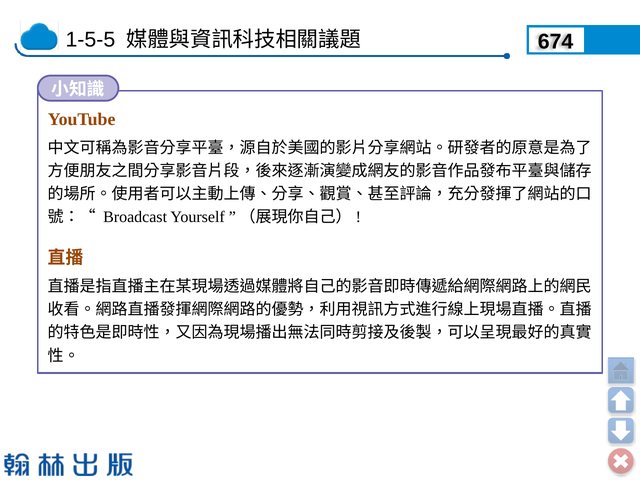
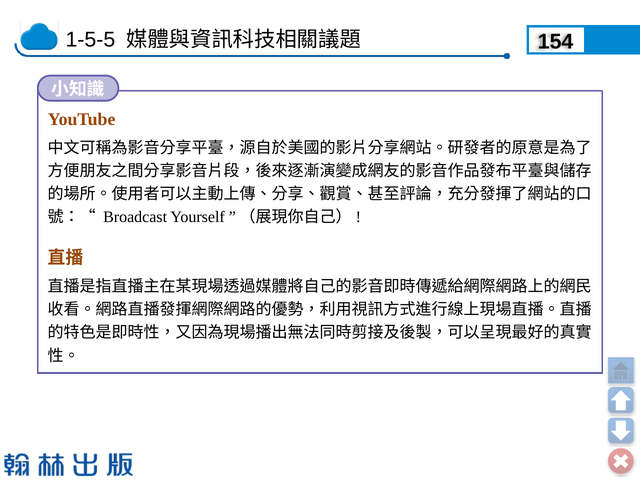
674: 674 -> 154 (556, 42)
